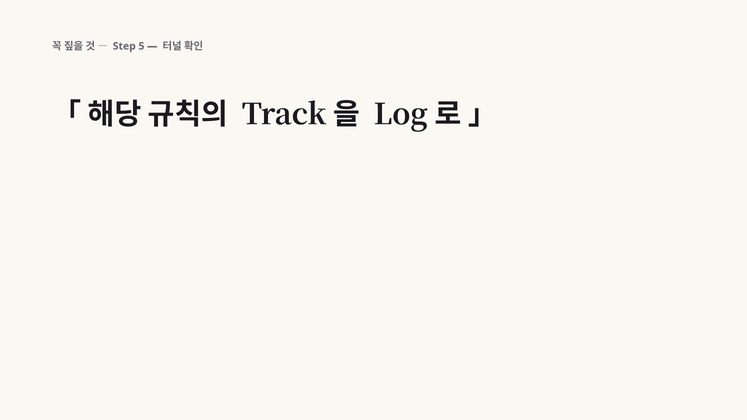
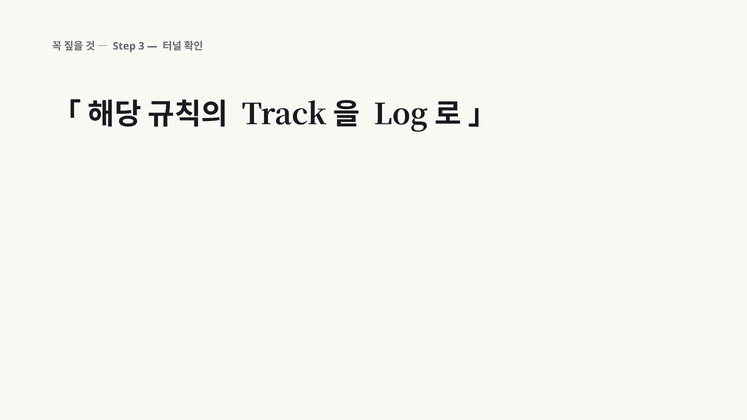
5: 5 -> 3 (141, 46)
